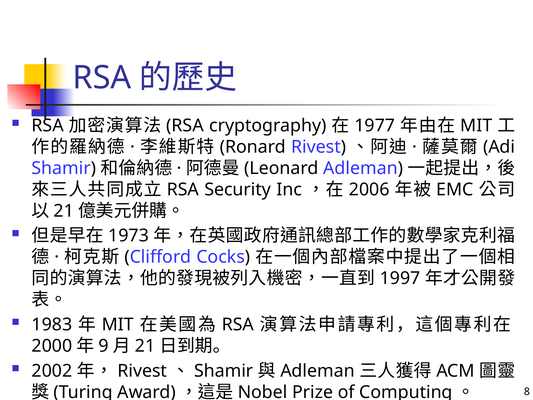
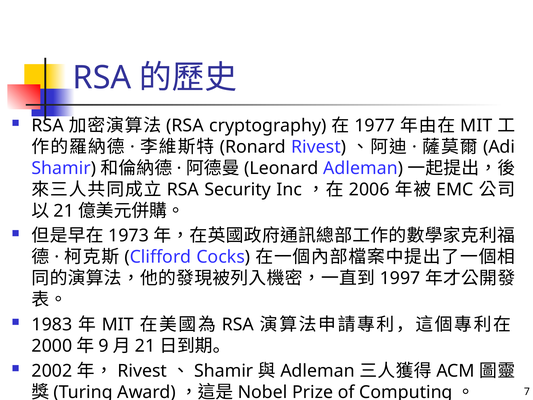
8: 8 -> 7 (527, 391)
